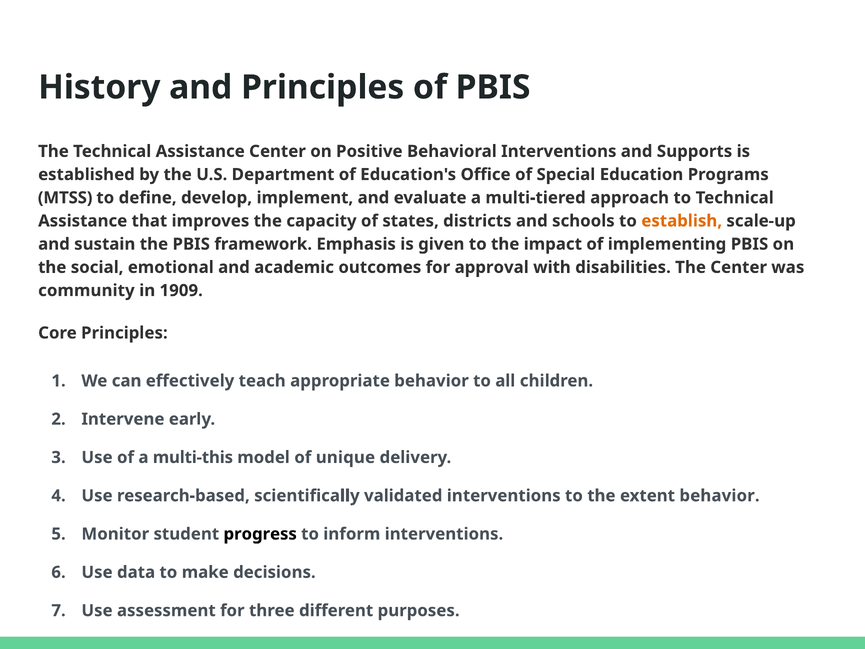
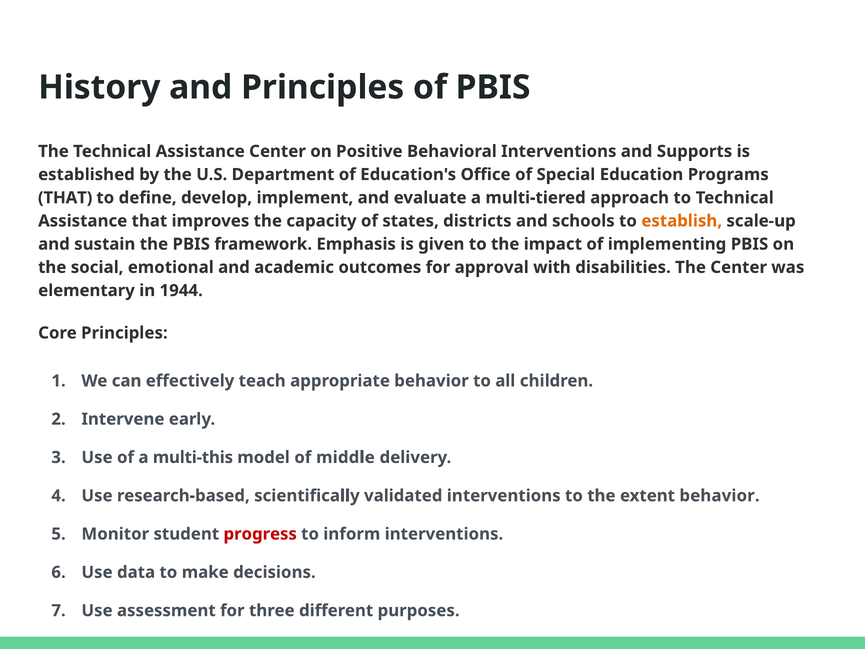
MTSS: MTSS -> THAT (65, 198)
community: community -> elementary (86, 290)
1909: 1909 -> 1944 (181, 290)
unique: unique -> middle (345, 457)
progress colour: black -> red (260, 534)
